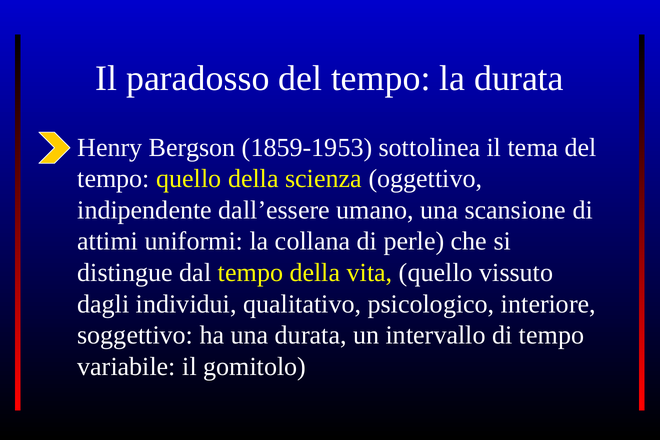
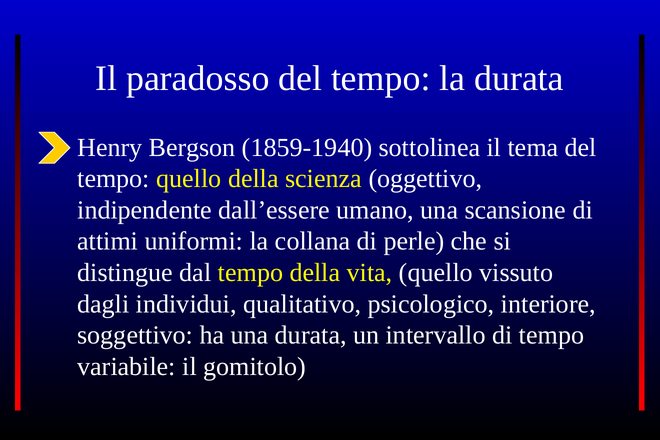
1859-1953: 1859-1953 -> 1859-1940 (307, 147)
